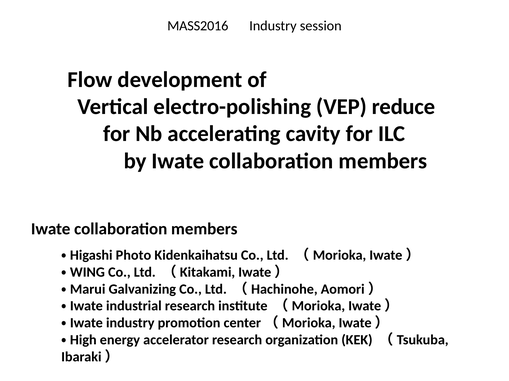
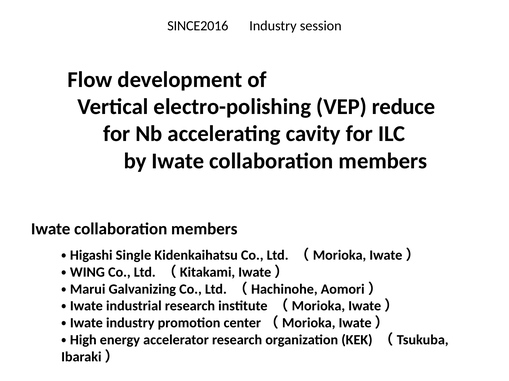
MASS2016: MASS2016 -> SINCE2016 (198, 26)
Photo: Photo -> Single (133, 256)
